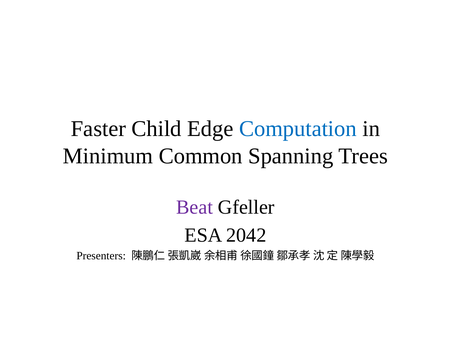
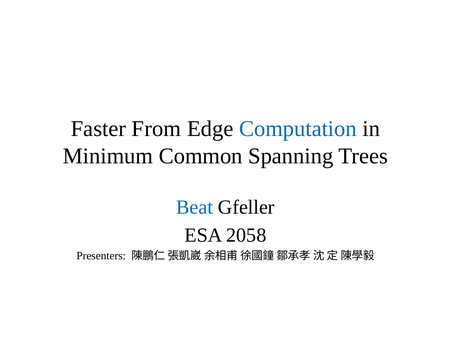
Child: Child -> From (156, 129)
Beat colour: purple -> blue (195, 207)
2042: 2042 -> 2058 (246, 235)
